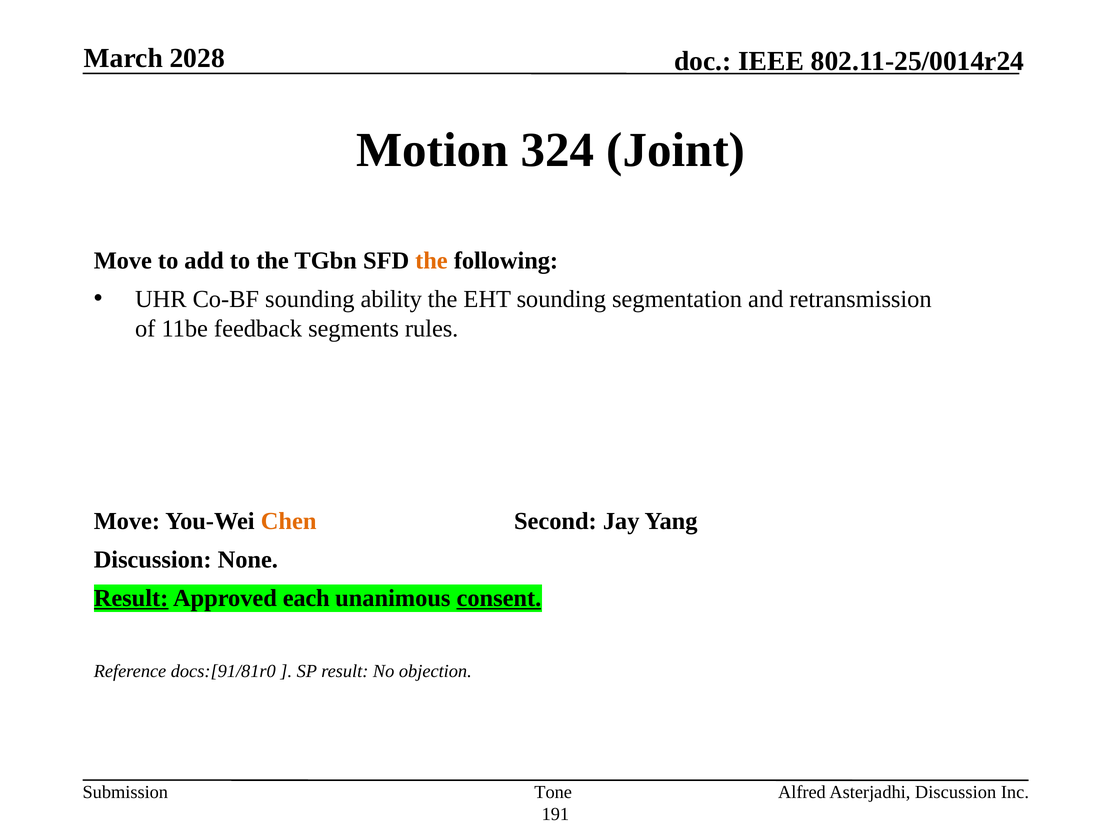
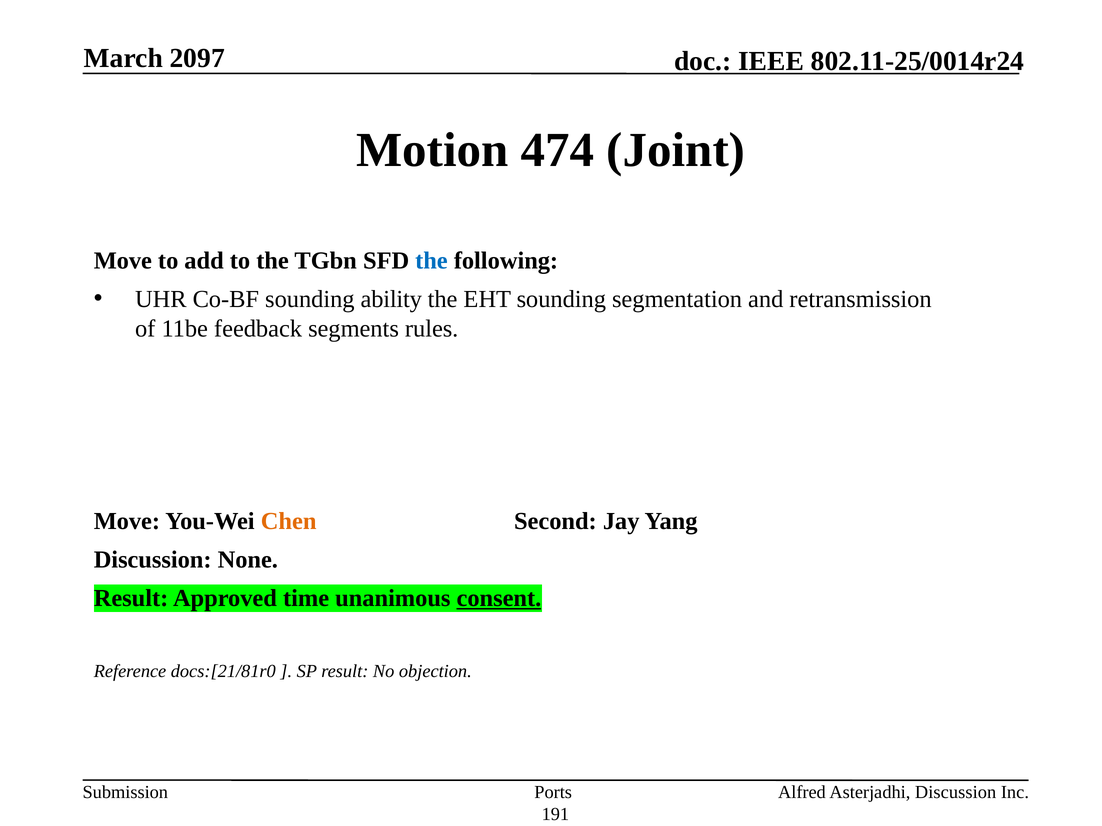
2028: 2028 -> 2097 (197, 58)
324: 324 -> 474 (557, 150)
the colour: orange -> blue (431, 261)
Result underline: present -> none (131, 599)
each: each -> time (306, 599)
docs:[91/81r0: docs:[91/81r0 -> docs:[21/81r0 (223, 672)
Tone: Tone -> Ports (553, 793)
